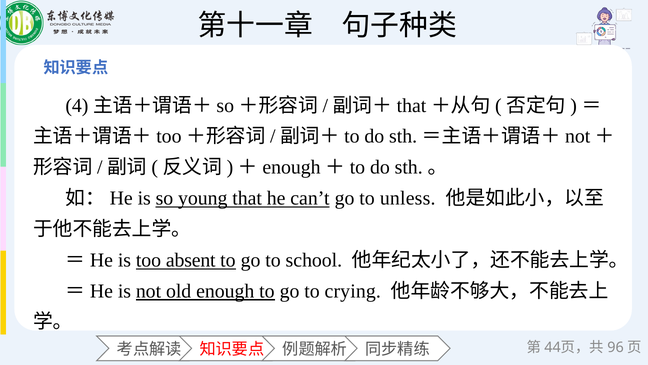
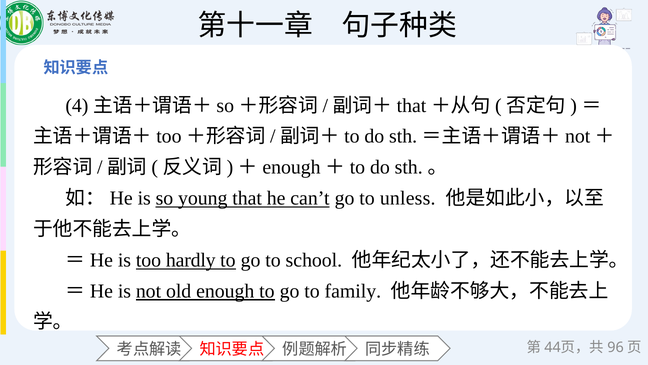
absent: absent -> hardly (191, 260)
crying: crying -> family (353, 291)
